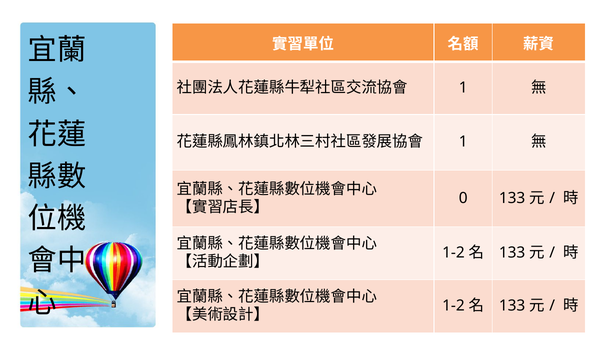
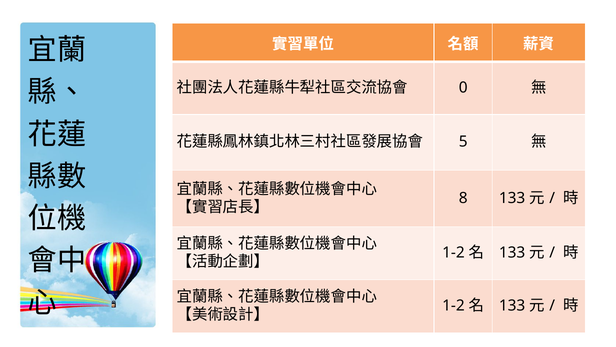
1: 1 -> 0 (463, 87)
1: 1 -> 5 (463, 142)
0: 0 -> 8 (463, 198)
